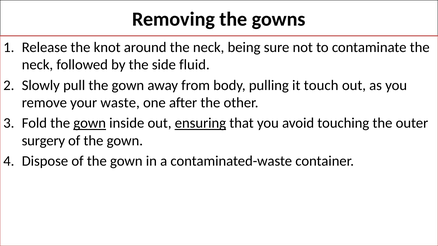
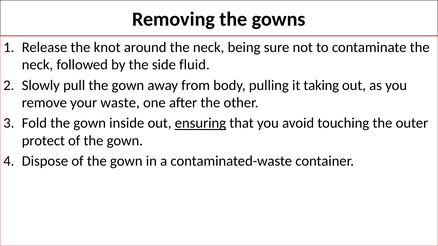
touch: touch -> taking (321, 85)
gown underline: present -> none (90, 123)
surgery: surgery -> protect (43, 141)
